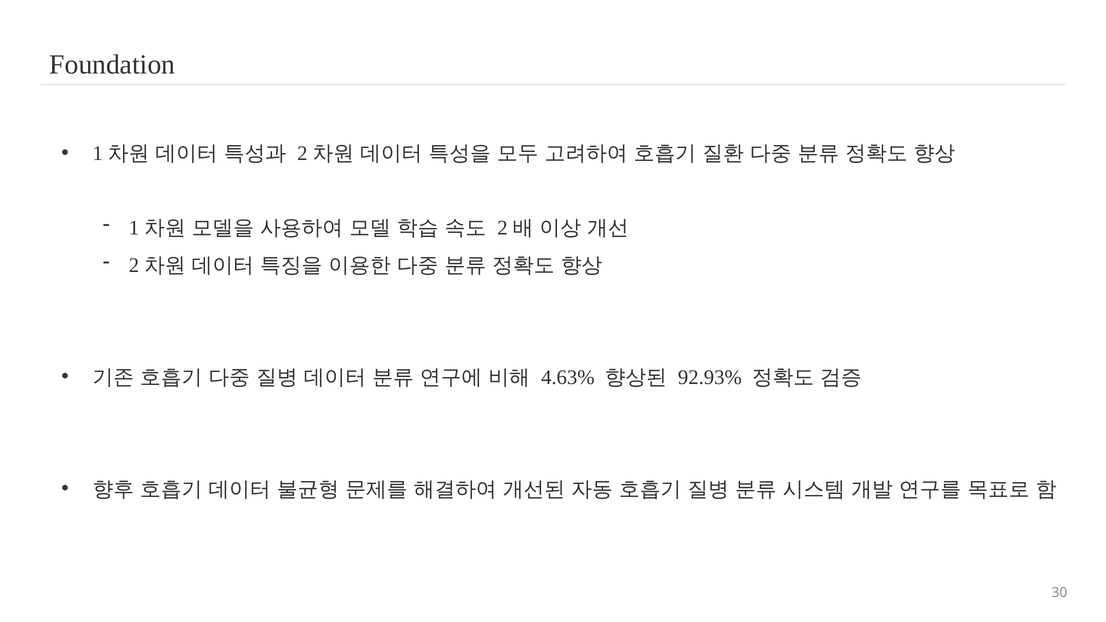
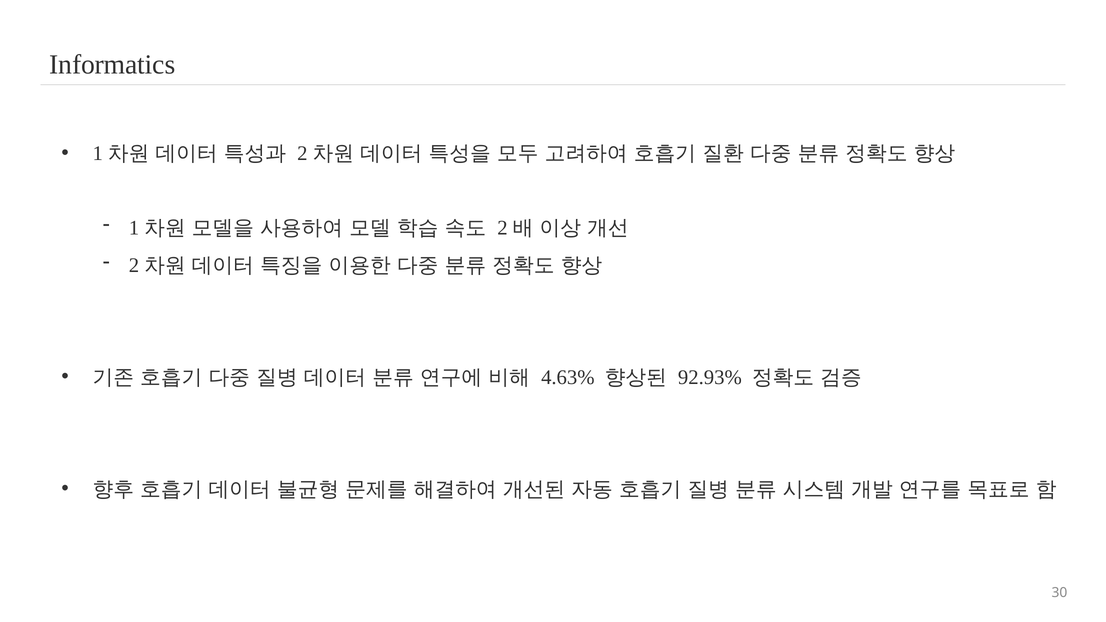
Foundation: Foundation -> Informatics (112, 65)
